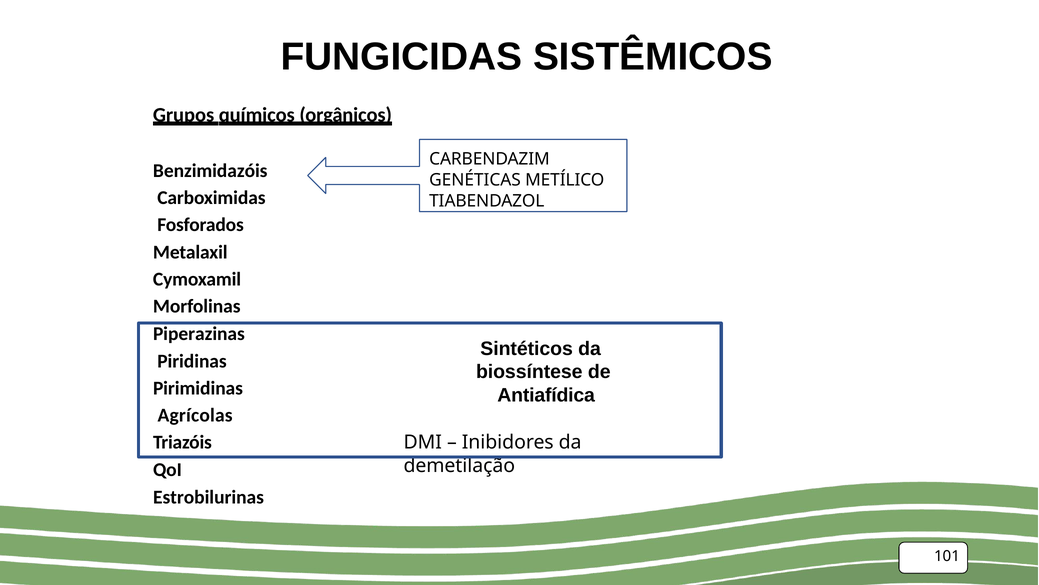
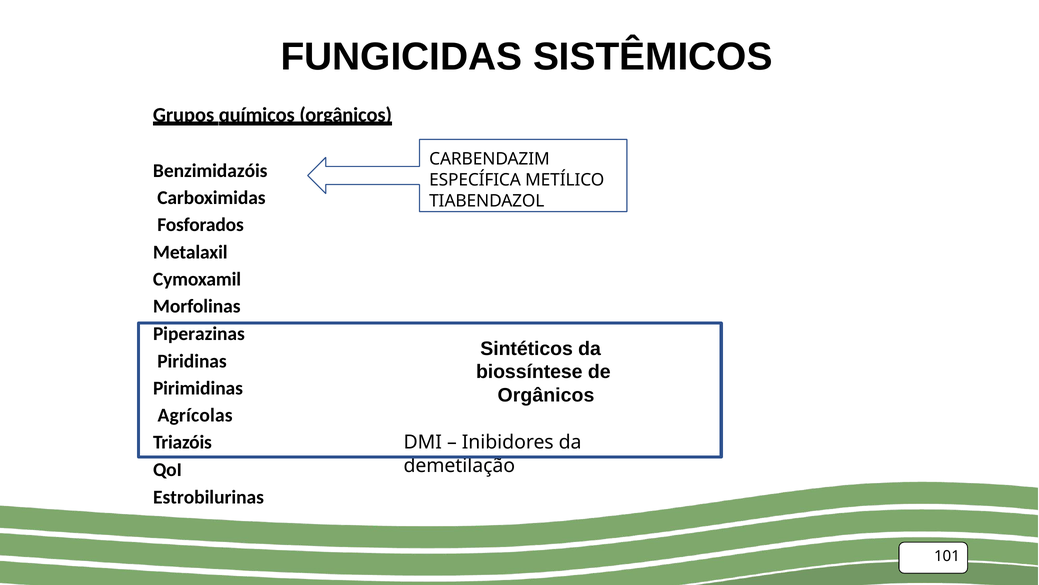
GENÉTICAS: GENÉTICAS -> ESPECÍFICA (475, 180)
Antiafídica: Antiafídica -> Orgânicos (546, 395)
